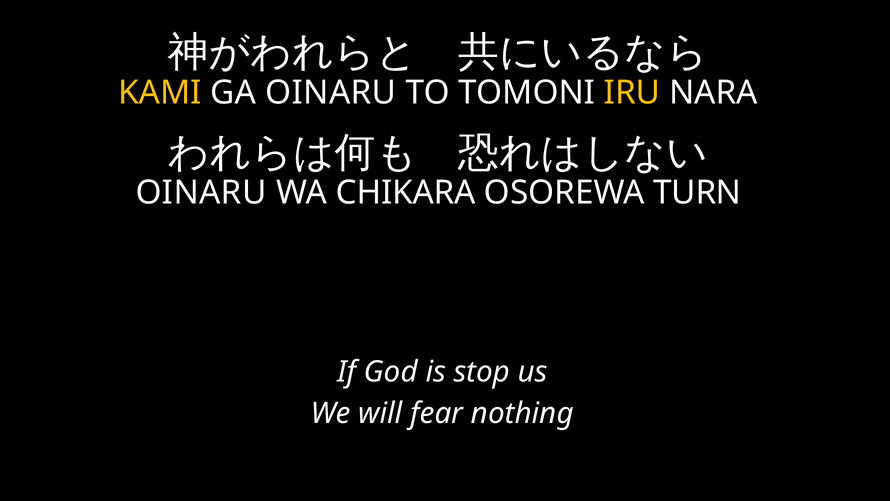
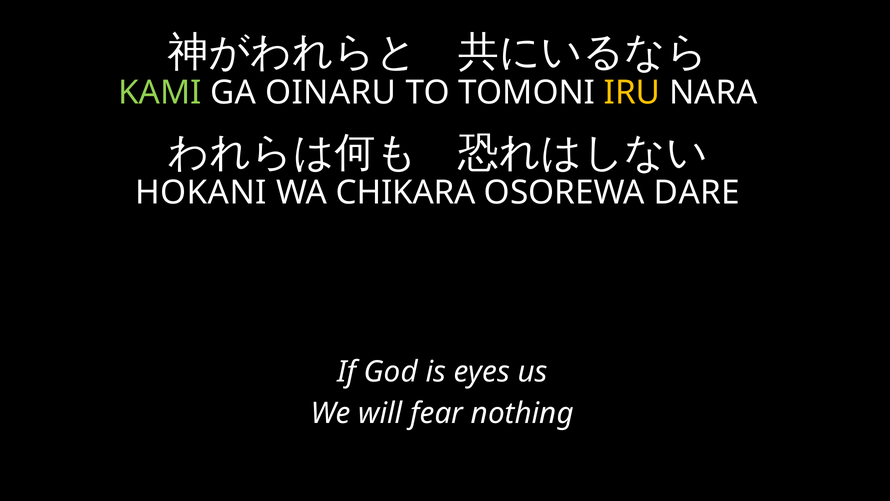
KAMI colour: yellow -> light green (160, 93)
OINARU: OINARU -> HOKANI (201, 193)
TURN: TURN -> DARE (697, 193)
stop: stop -> eyes (482, 372)
